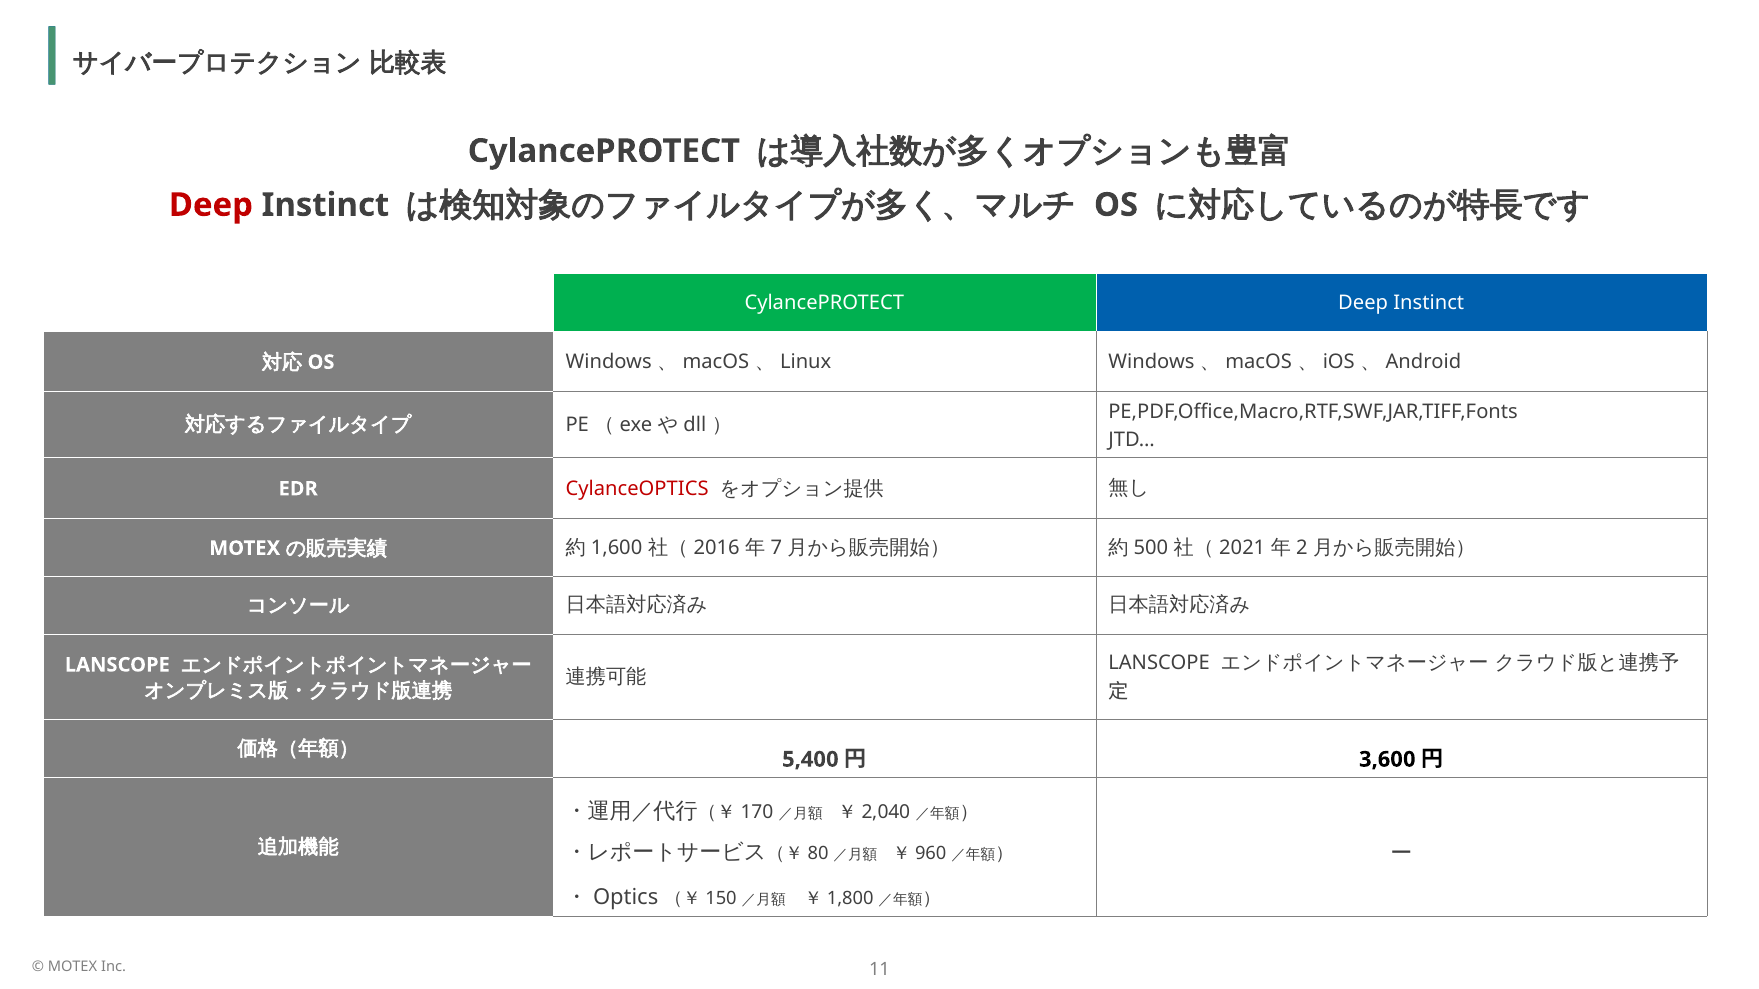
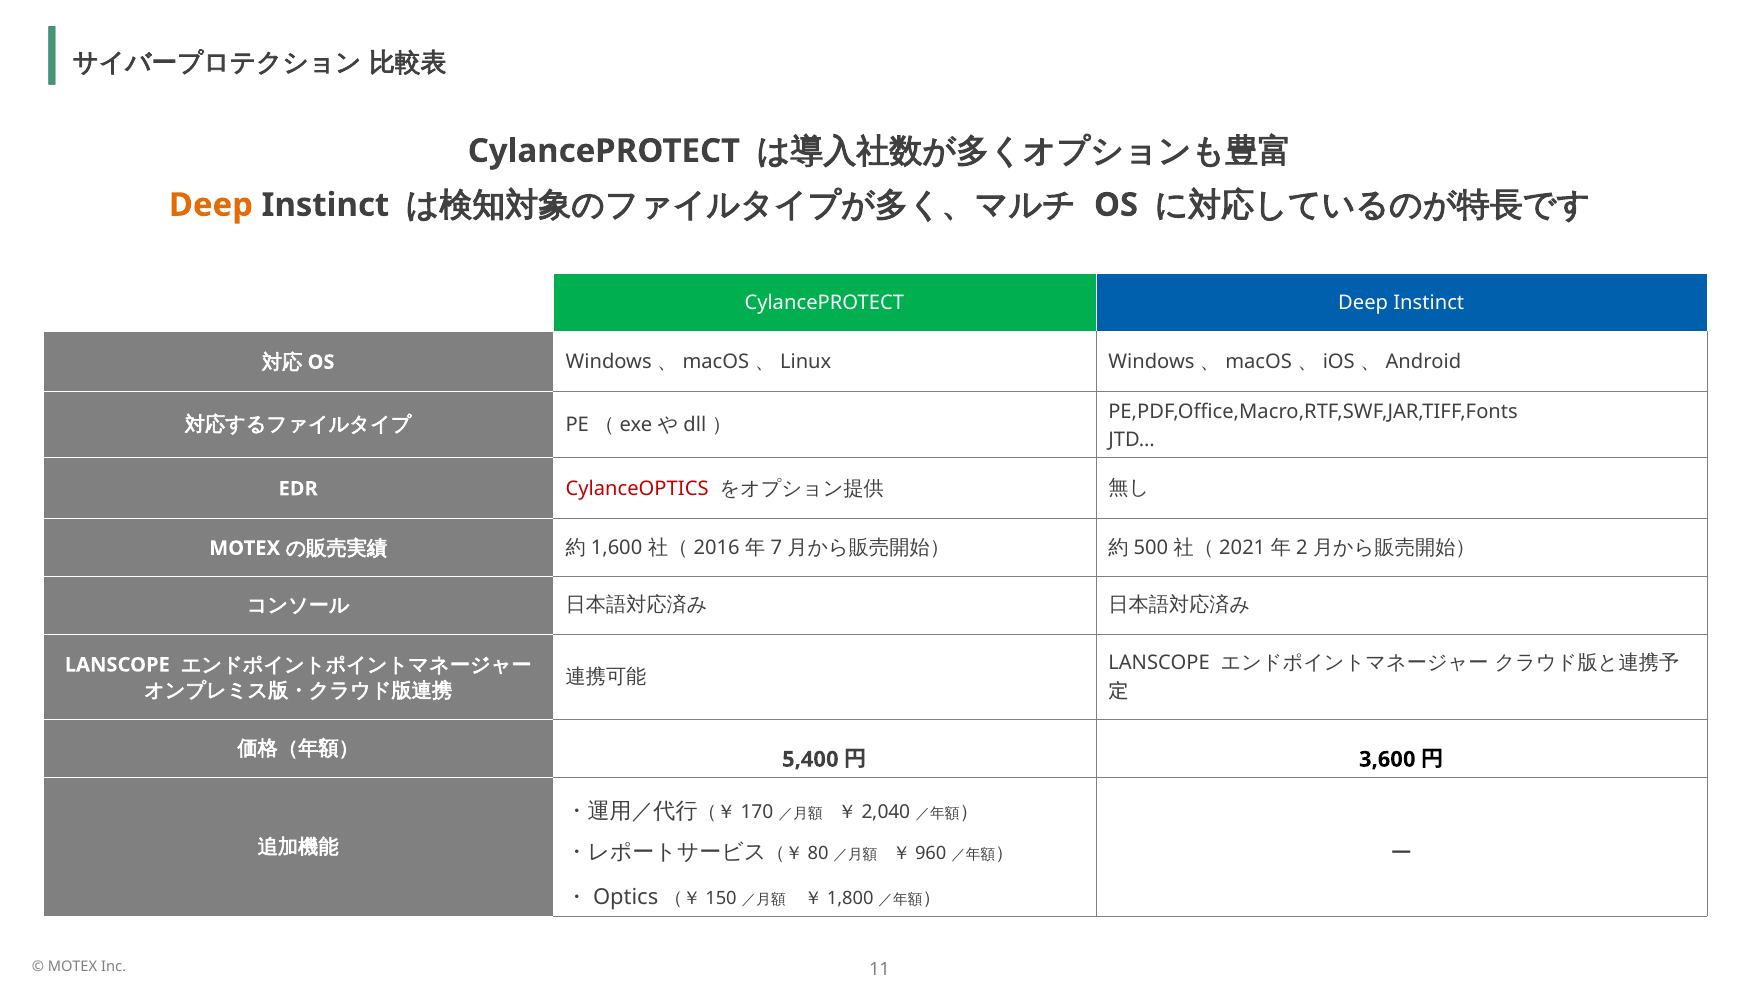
Deep colour: red -> orange (211, 205)
